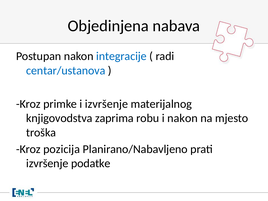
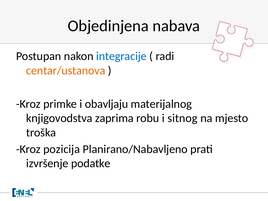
centar/ustanova colour: blue -> orange (66, 71)
i izvršenje: izvršenje -> obavljaju (107, 104)
i nakon: nakon -> sitnog (182, 118)
